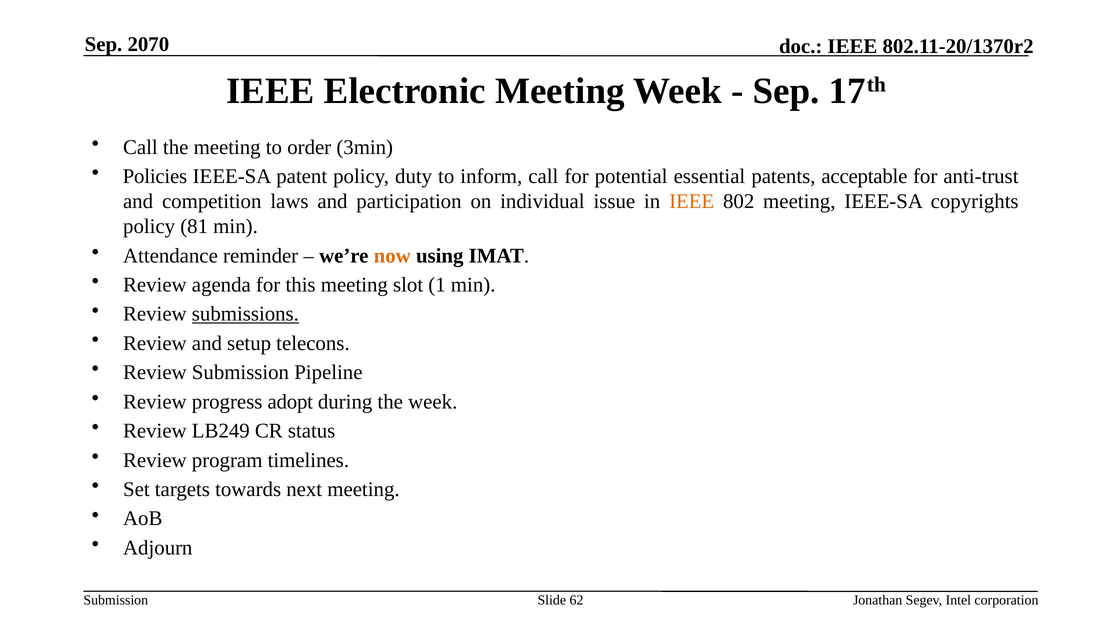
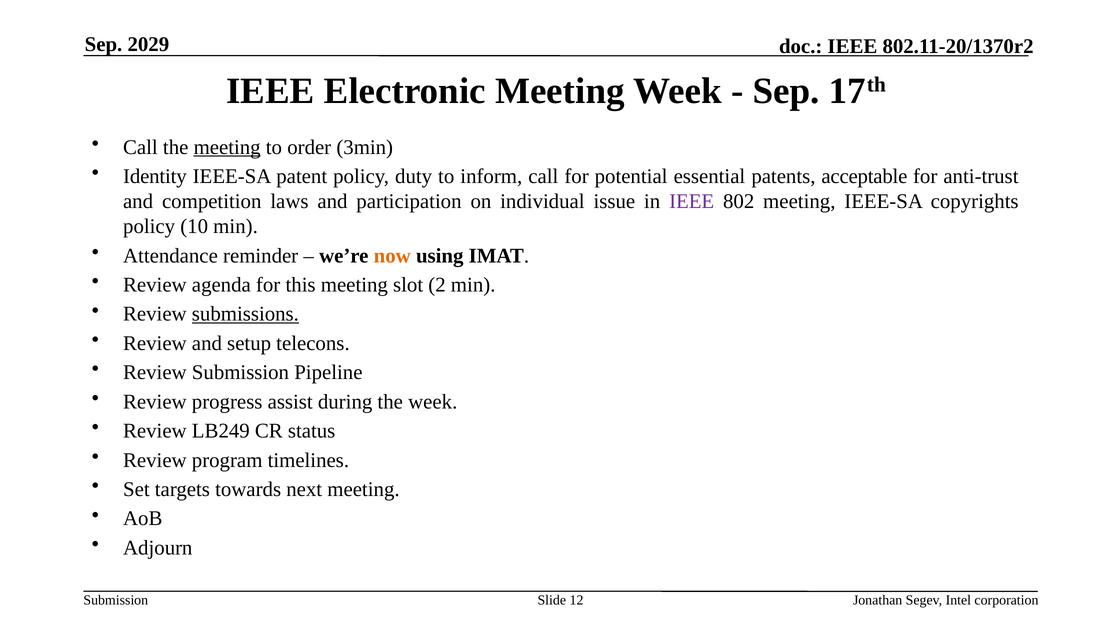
2070: 2070 -> 2029 (148, 44)
meeting underline: none -> present (227, 147)
Policies: Policies -> Identity (155, 176)
IEEE colour: orange -> purple (692, 201)
81: 81 -> 10 (194, 226)
1: 1 -> 2 (437, 285)
adopt: adopt -> assist (290, 401)
62: 62 -> 12 (577, 600)
